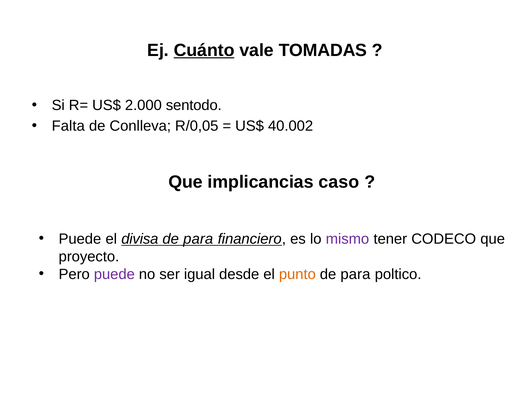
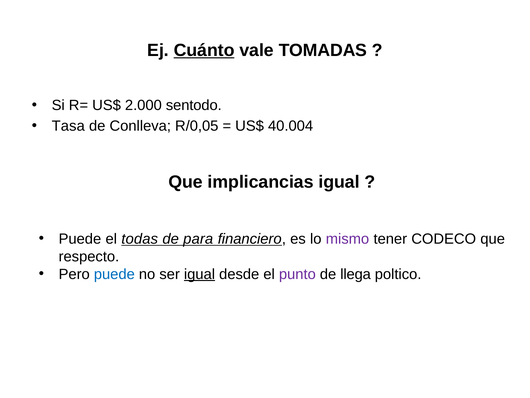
Falta: Falta -> Tasa (68, 126)
40.002: 40.002 -> 40.004 (291, 126)
implicancias caso: caso -> igual (339, 182)
divisa: divisa -> todas (140, 239)
proyecto: proyecto -> respecto (89, 256)
puede colour: purple -> blue (114, 274)
igual underline: none -> present (200, 274)
punto colour: orange -> purple (297, 274)
para: para -> llega (356, 274)
